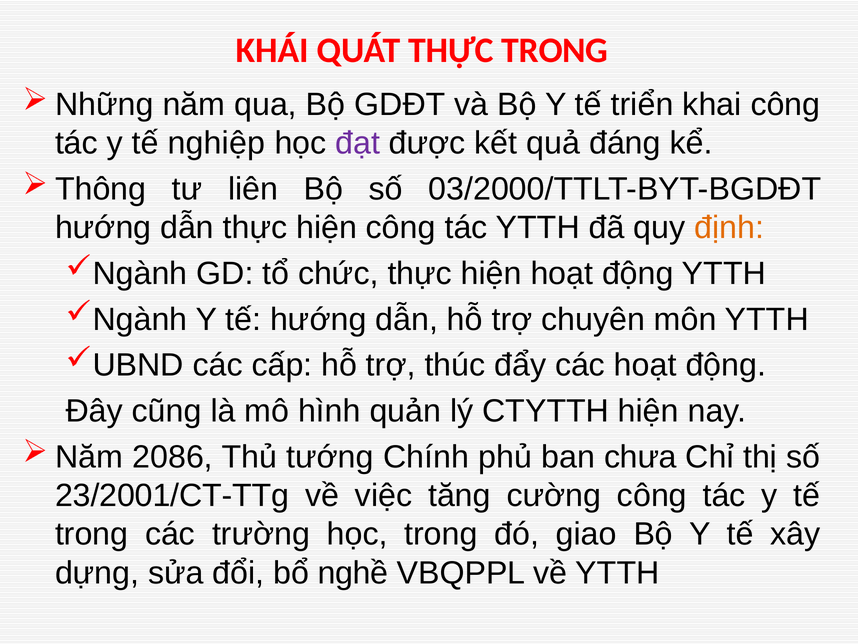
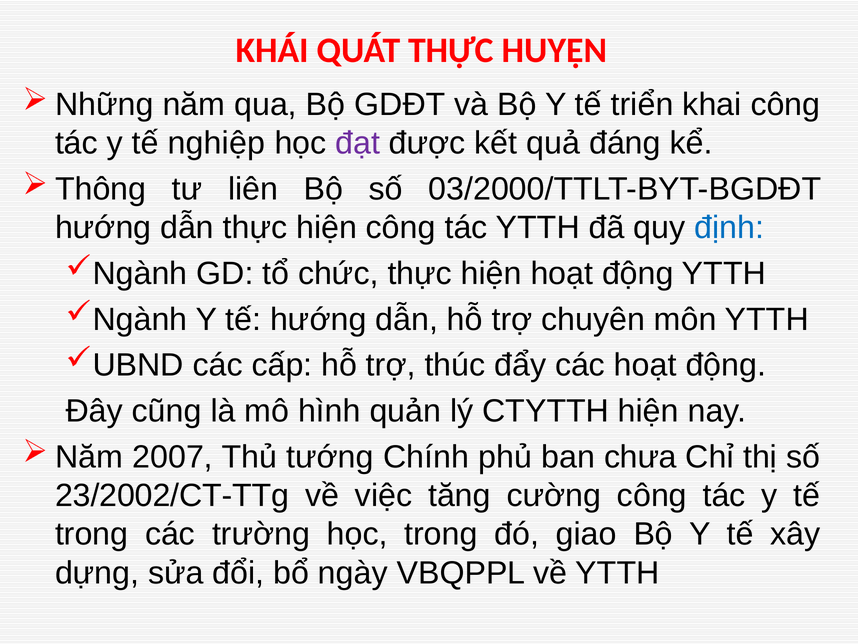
THỰC TRONG: TRONG -> HUYỆN (555, 50)
định colour: orange -> blue (729, 228)
2086: 2086 -> 2007 (173, 457)
23/2001/CT-TTg: 23/2001/CT-TTg -> 23/2002/CT-TTg (172, 495)
nghề: nghề -> ngày (353, 573)
